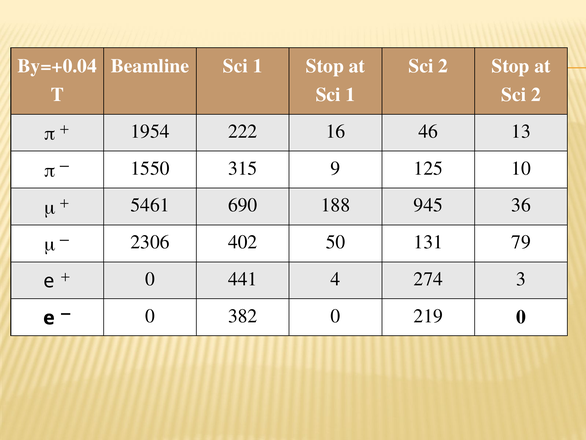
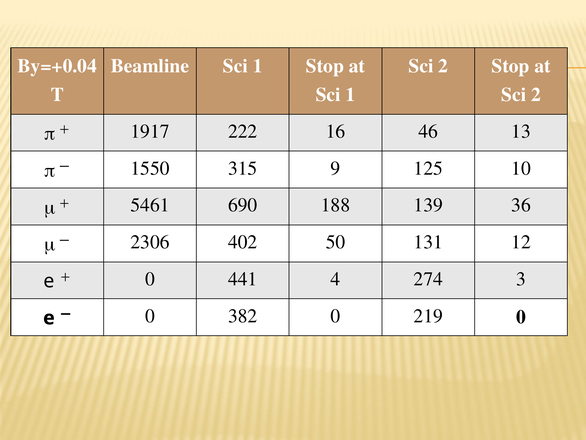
1954: 1954 -> 1917 (150, 131)
945: 945 -> 139 (428, 205)
79: 79 -> 12 (521, 242)
